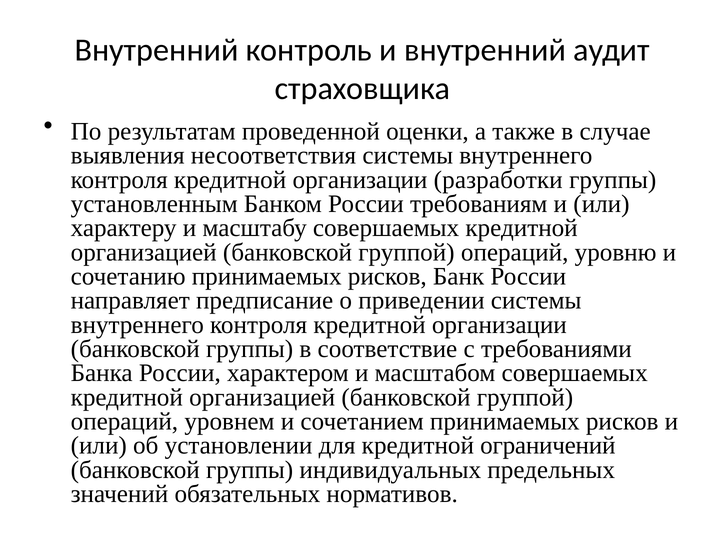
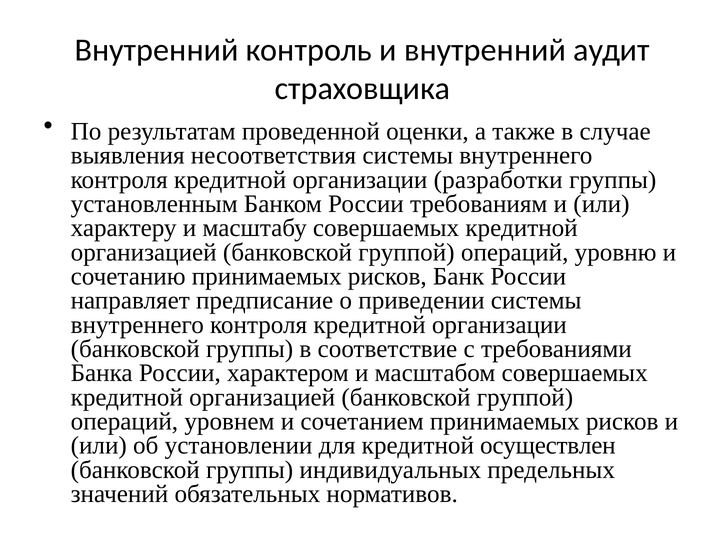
ограничений: ограничений -> осуществлен (548, 445)
